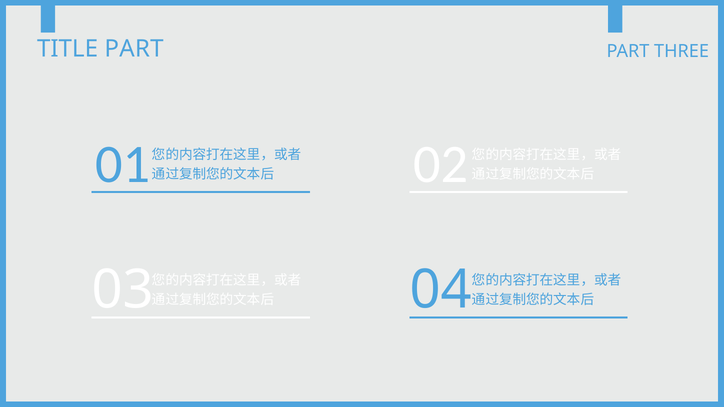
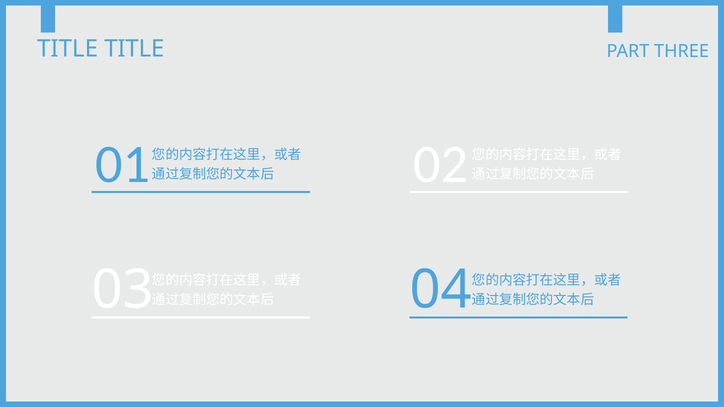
TITLE PART: PART -> TITLE (134, 49)
